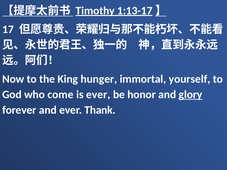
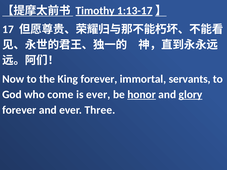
King hunger: hunger -> forever (99, 79)
yourself: yourself -> servants (190, 79)
honor underline: none -> present (142, 95)
Thank: Thank -> Three (100, 110)
